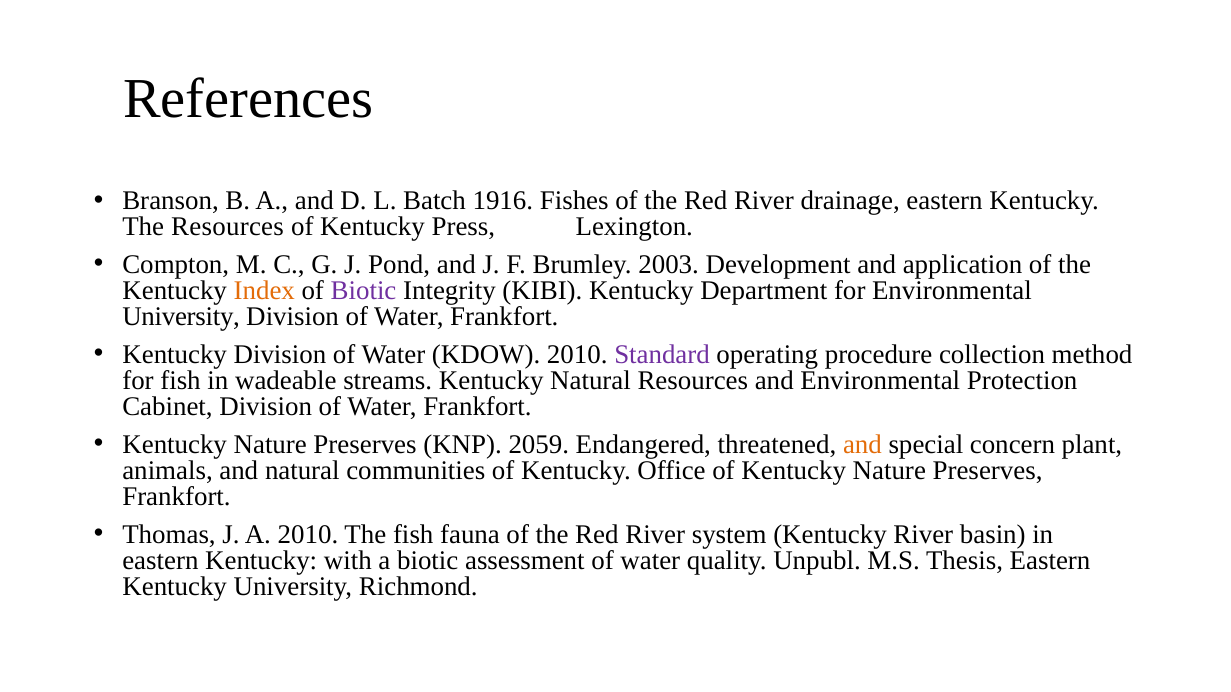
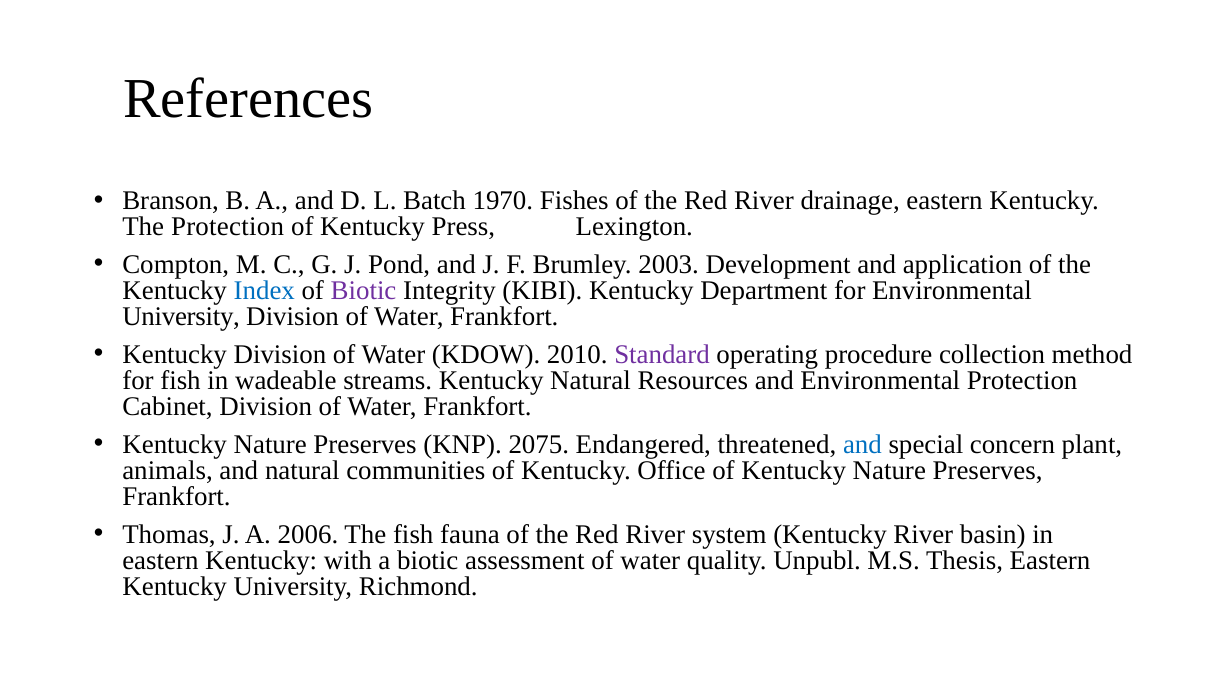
1916: 1916 -> 1970 (503, 201)
The Resources: Resources -> Protection (228, 227)
Index colour: orange -> blue (264, 291)
2059: 2059 -> 2075 (539, 445)
and colour: orange -> blue (862, 445)
A 2010: 2010 -> 2006 (308, 535)
